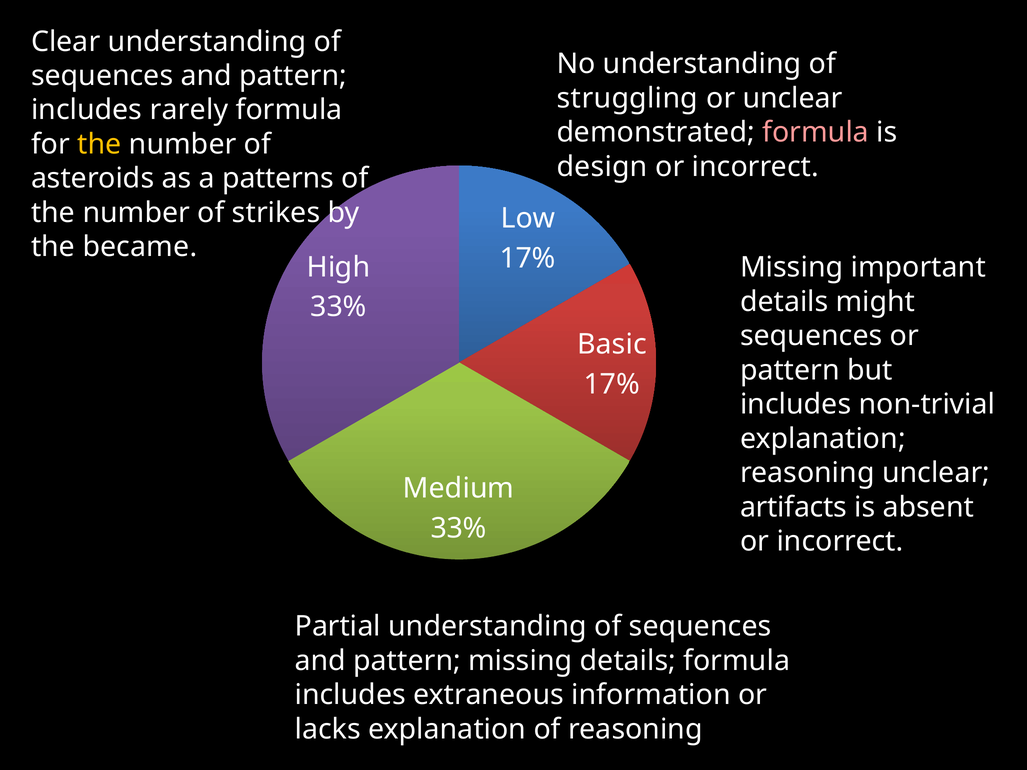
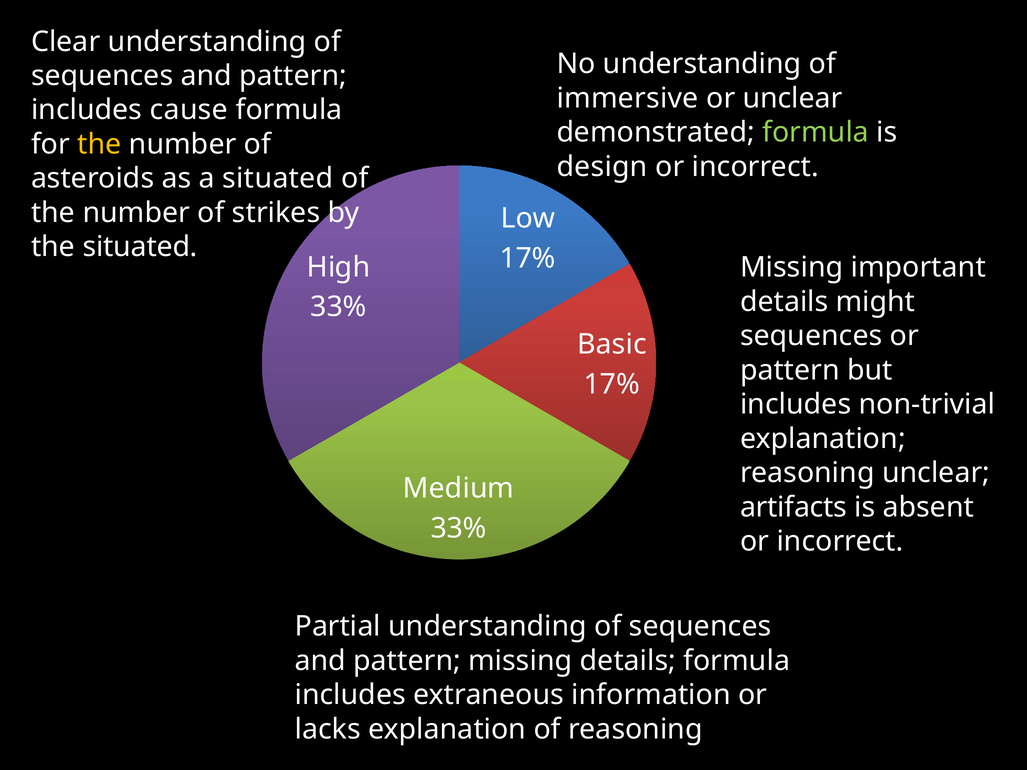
struggling: struggling -> immersive (628, 98)
rarely: rarely -> cause (189, 110)
formula colour: pink -> light green (816, 132)
a patterns: patterns -> situated (278, 179)
the became: became -> situated (140, 247)
